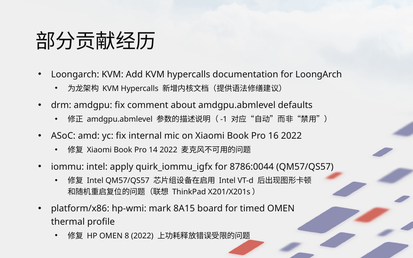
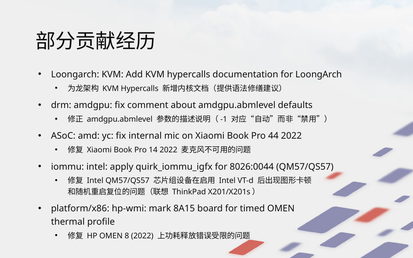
16: 16 -> 44 (273, 136)
8786:0044: 8786:0044 -> 8026:0044 (252, 167)
